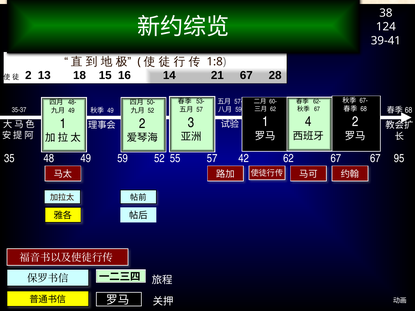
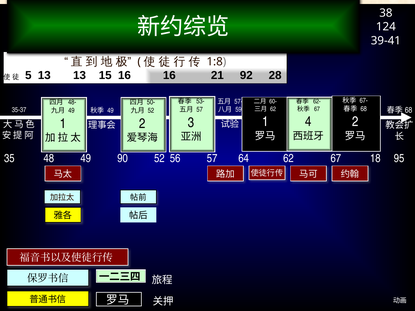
2: 2 -> 5 (28, 75)
13 18: 18 -> 13 (80, 75)
16 14: 14 -> 16 (169, 75)
21 67: 67 -> 92 (246, 75)
49 59: 59 -> 90 (123, 158)
55: 55 -> 56 (175, 158)
42: 42 -> 64 (244, 158)
67 67: 67 -> 18 (375, 158)
